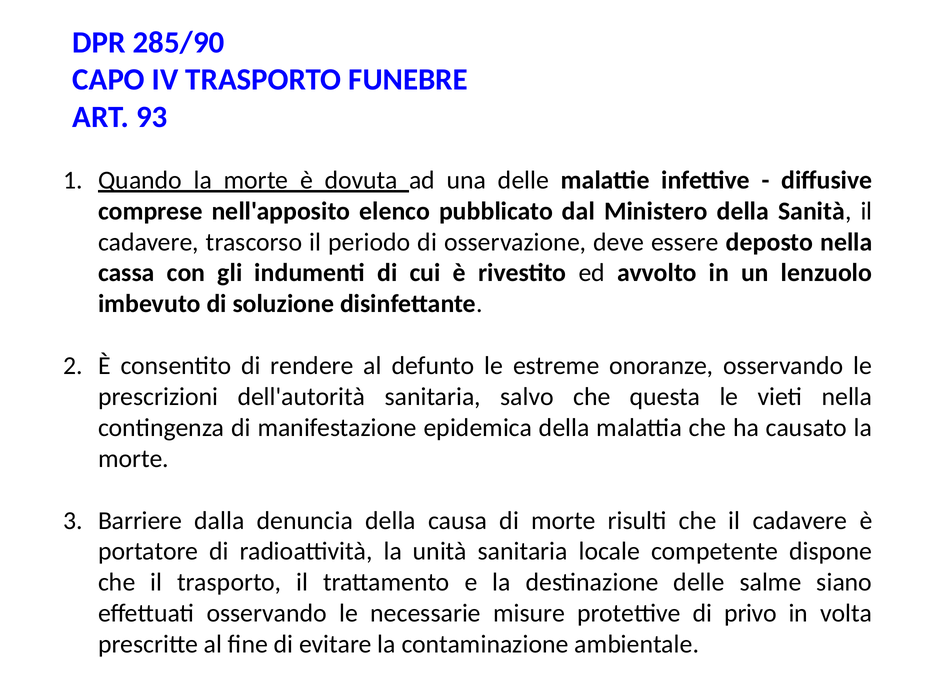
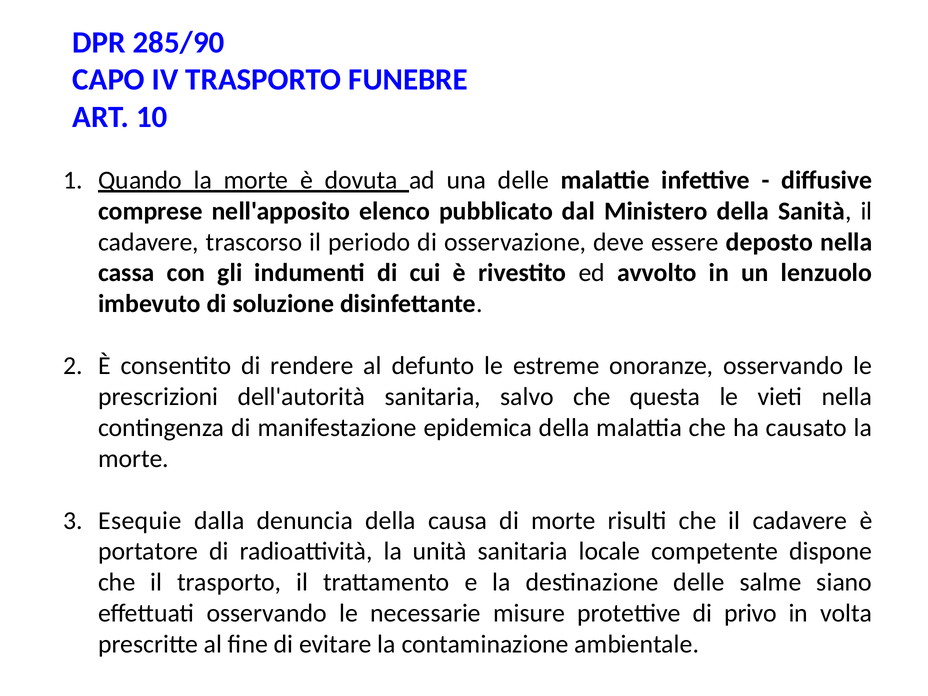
93: 93 -> 10 (152, 117)
Barriere: Barriere -> Esequie (140, 521)
